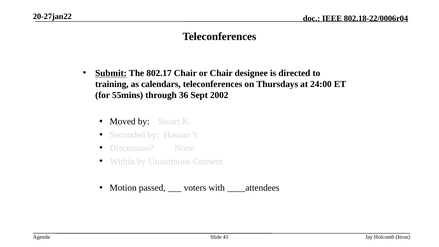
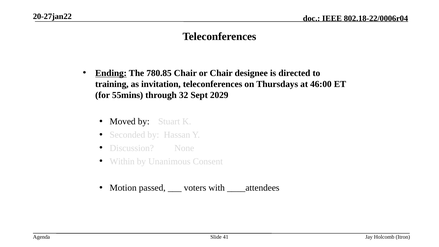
Submit: Submit -> Ending (111, 73)
802.17: 802.17 -> 780.85 (159, 73)
calendars: calendars -> invitation (161, 84)
24:00: 24:00 -> 46:00 (321, 84)
36: 36 -> 32 (184, 95)
2002: 2002 -> 2029 (219, 95)
